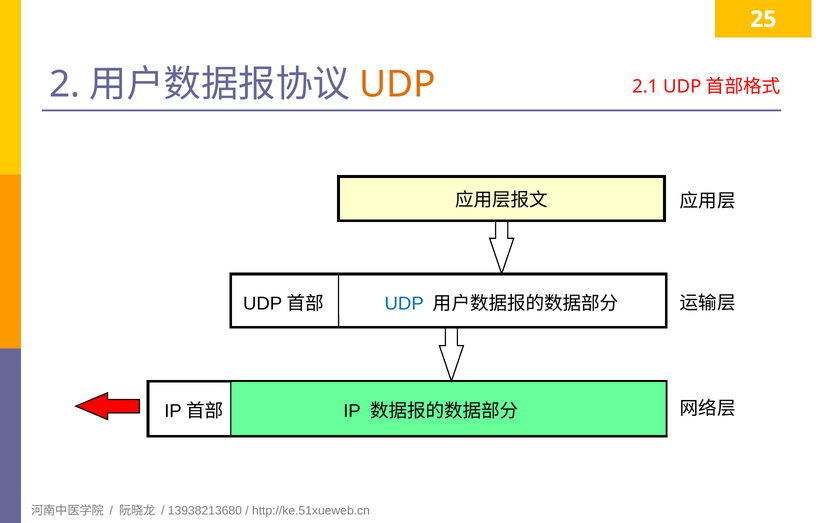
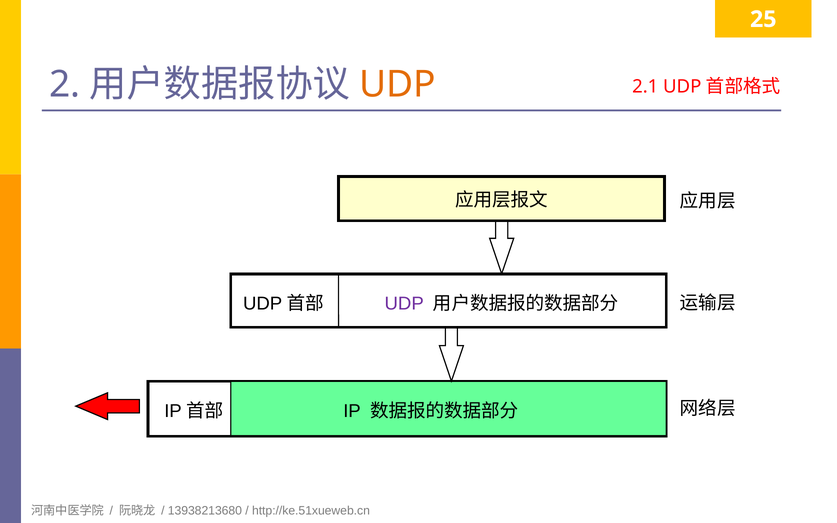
UDP colour: blue -> purple (404, 304)
